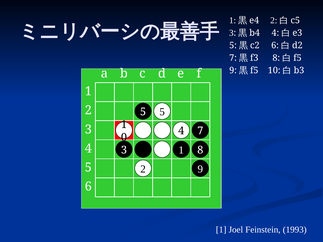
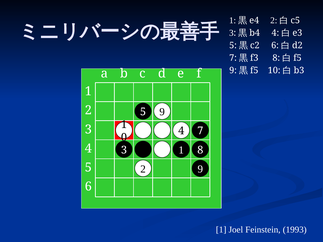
5 5: 5 -> 9 (162, 112)
